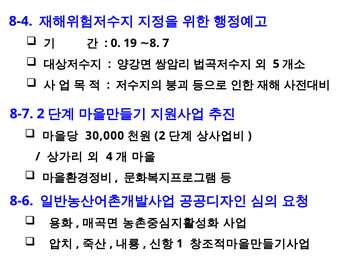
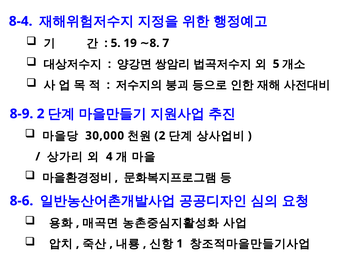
0: 0 -> 5 (116, 43)
8-7: 8-7 -> 8-9 (21, 114)
